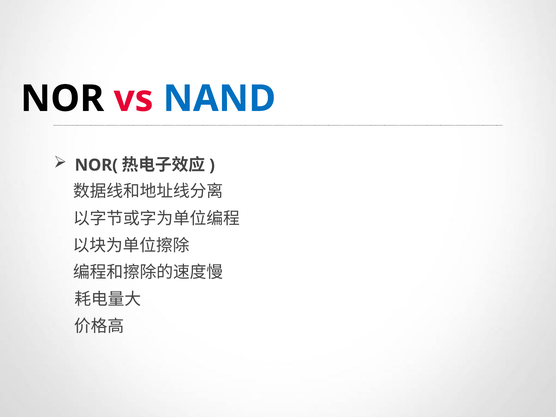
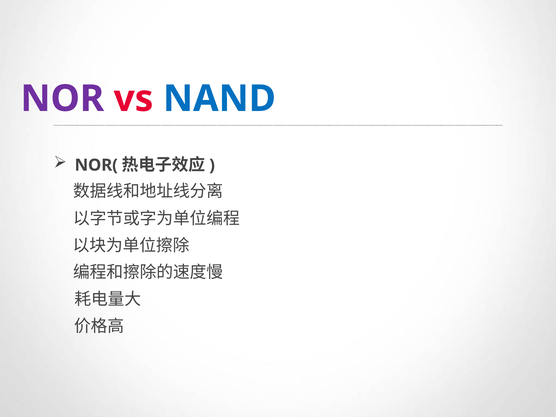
NOR colour: black -> purple (62, 99)
